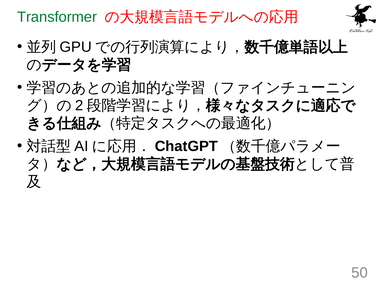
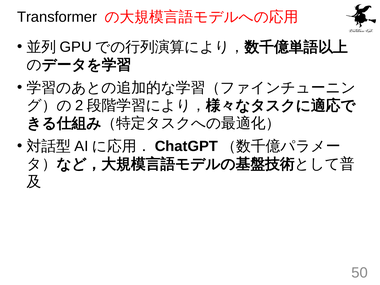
Transformer colour: green -> black (57, 17)
